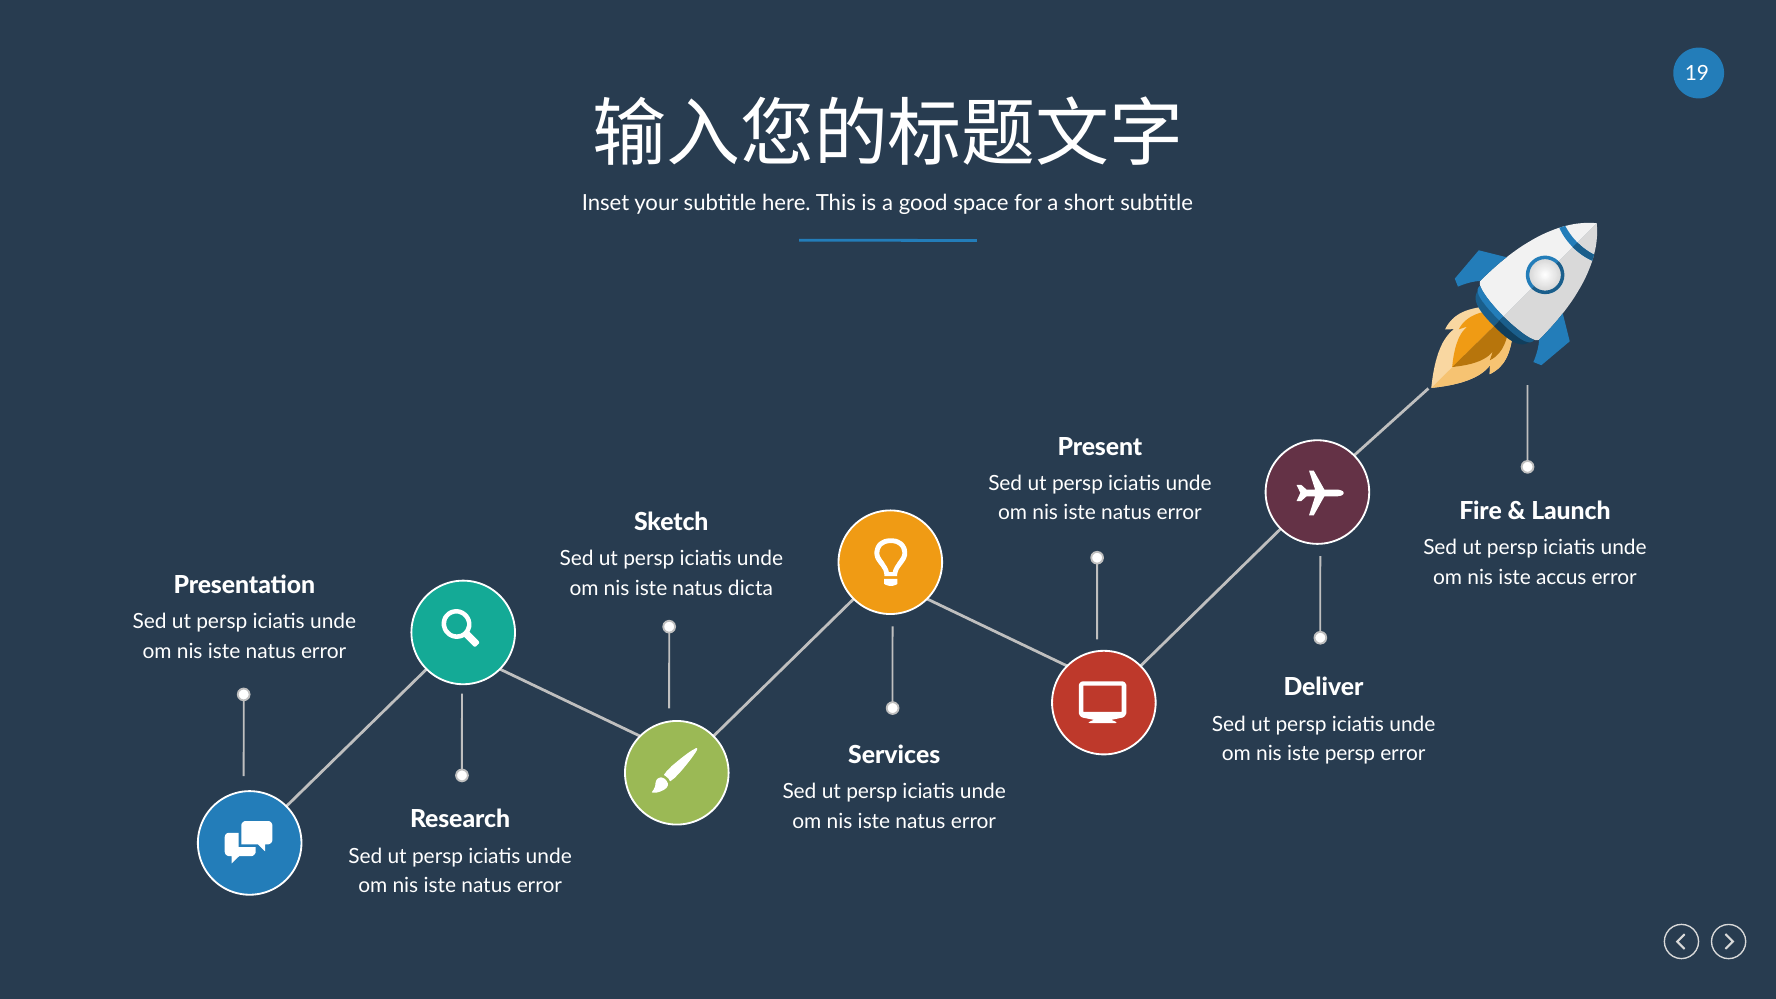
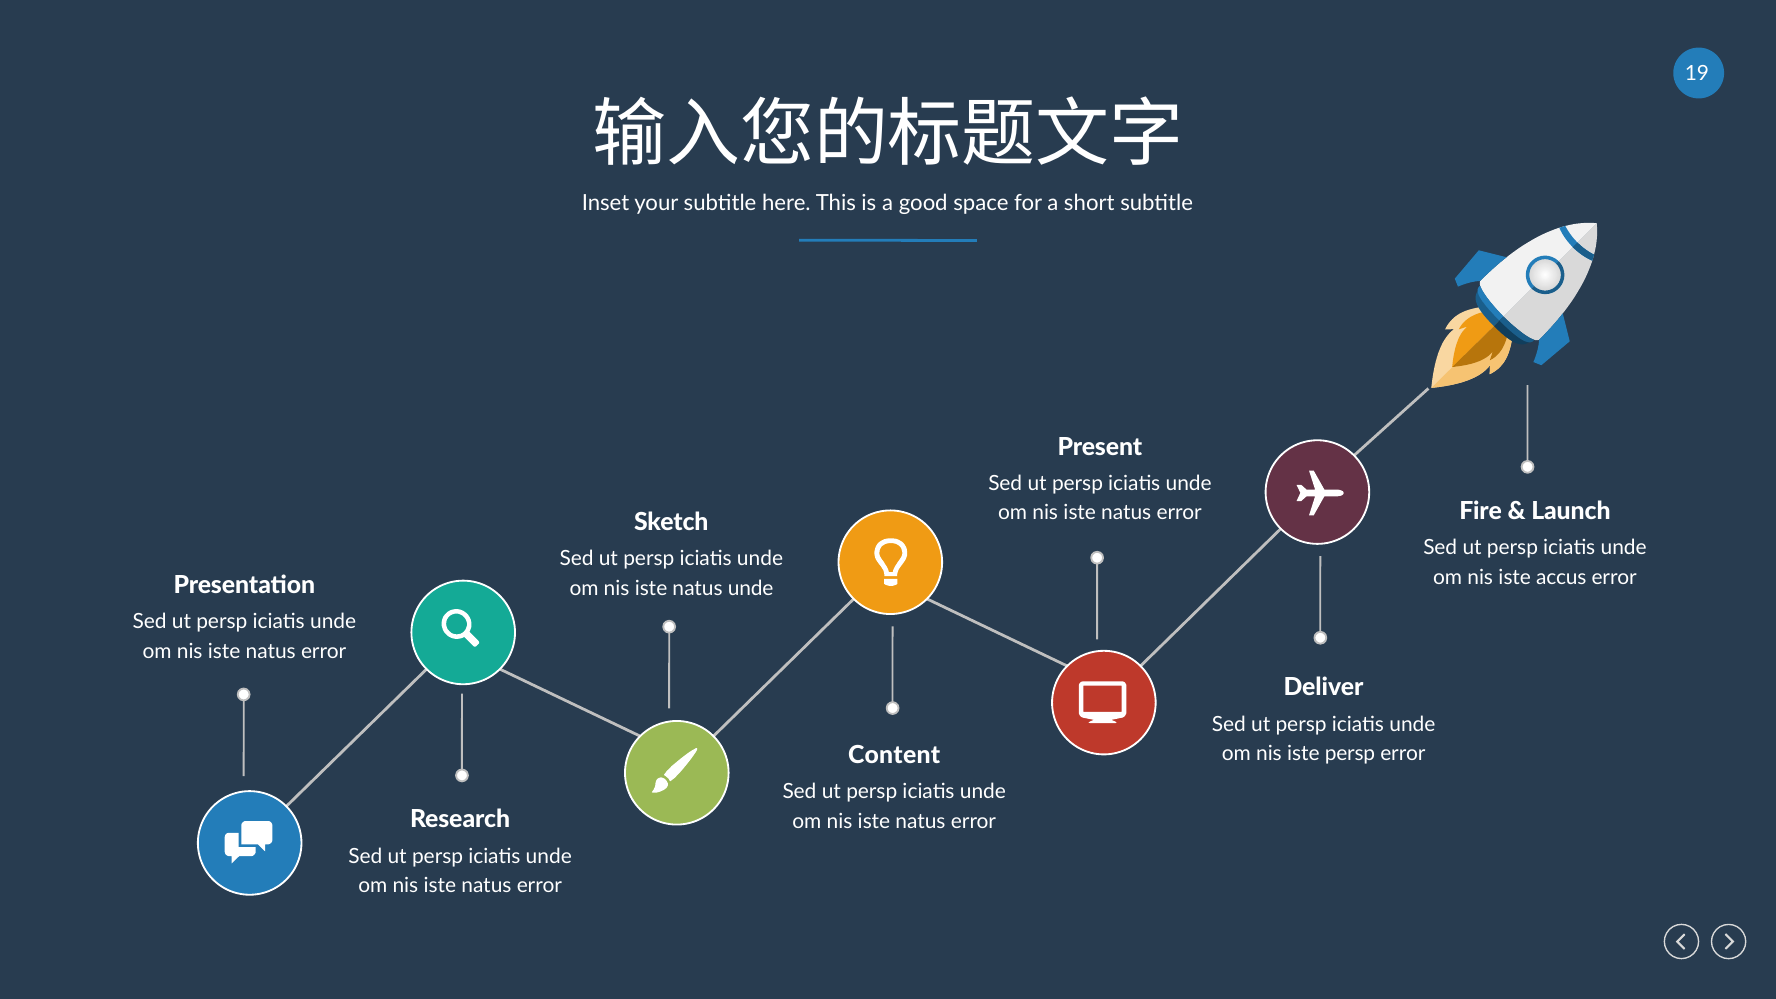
natus dicta: dicta -> unde (751, 588)
Services: Services -> Content (894, 755)
